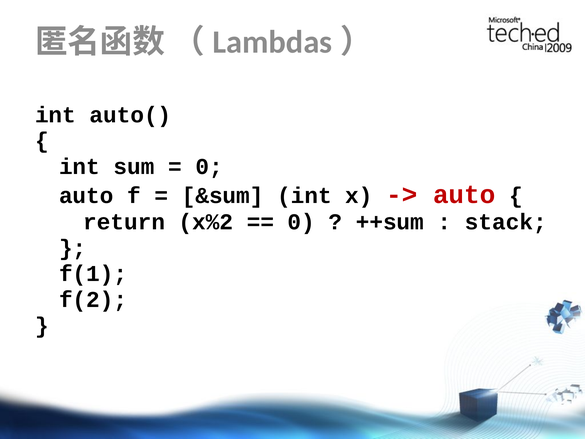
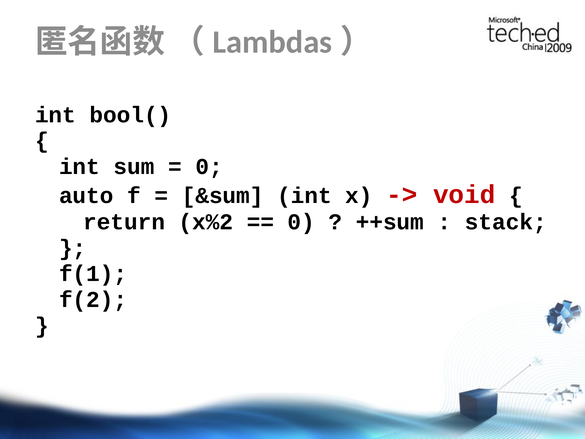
auto(: auto( -> bool( (130, 115)
auto: auto -> void (464, 194)
